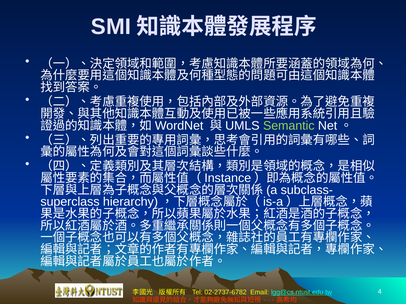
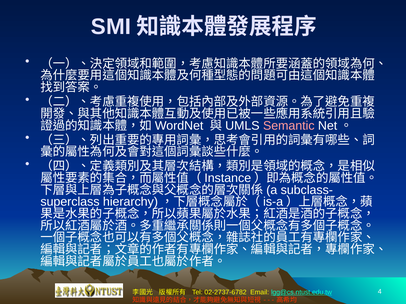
Semantic colour: light green -> pink (289, 126)
